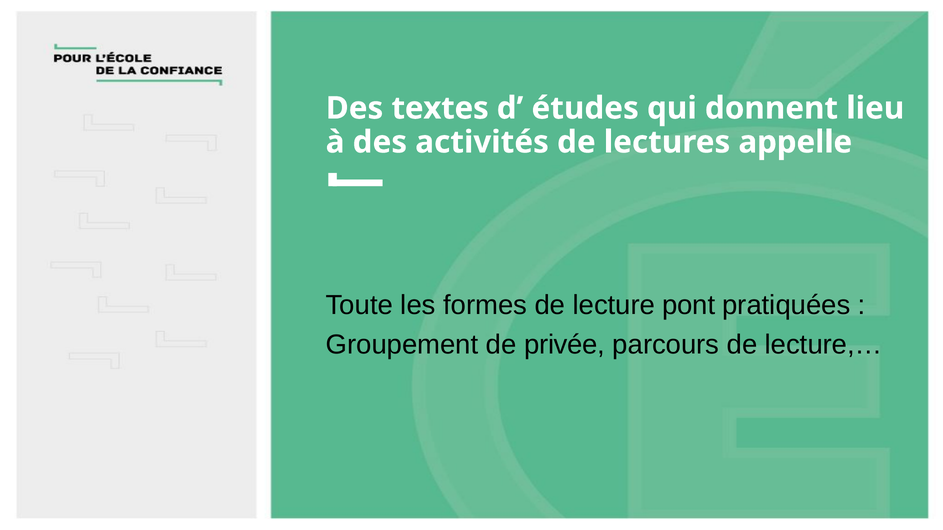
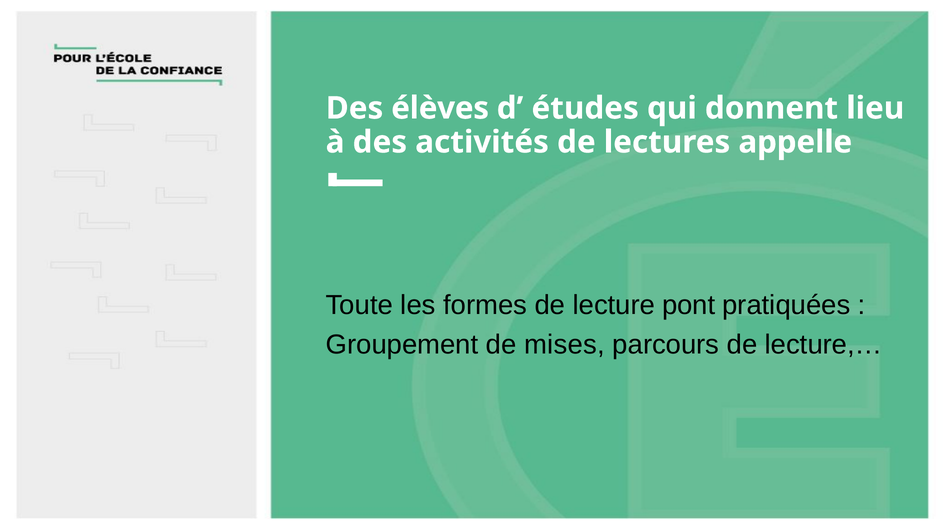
textes: textes -> élèves (440, 108)
privée: privée -> mises (564, 345)
